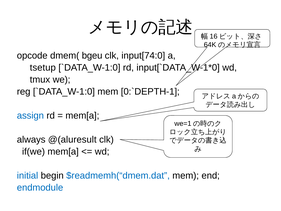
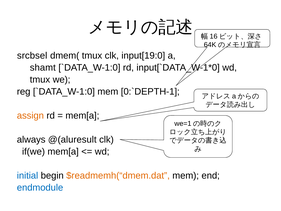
opcode: opcode -> srcbsel (32, 56)
dmem( bgeu: bgeu -> tmux (92, 56)
input[74:0: input[74:0 -> input[19:0 (143, 56)
tsetup: tsetup -> shamt (43, 68)
assign colour: blue -> orange (30, 115)
$readmemh(“dmem.dat colour: blue -> orange (118, 175)
